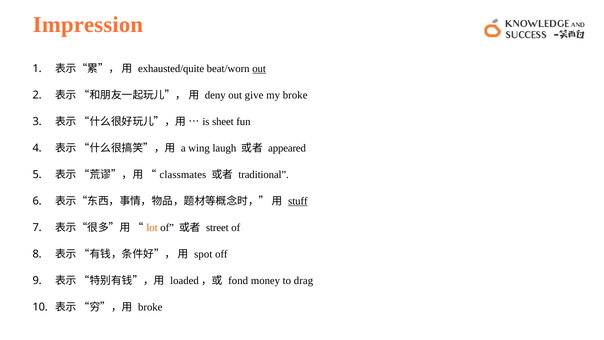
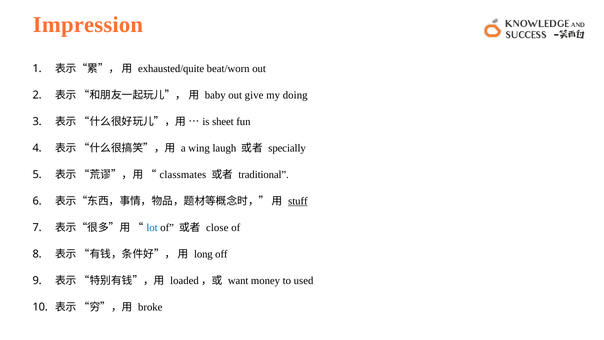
out underline: present -> none (259, 69)
deny: deny -> baby (215, 95)
my broke: broke -> doing (295, 95)
appeared: appeared -> specially (287, 148)
lot colour: orange -> blue (152, 228)
street: street -> close (217, 228)
spot: spot -> long (203, 254)
fond: fond -> want (238, 281)
drag: drag -> used (304, 281)
